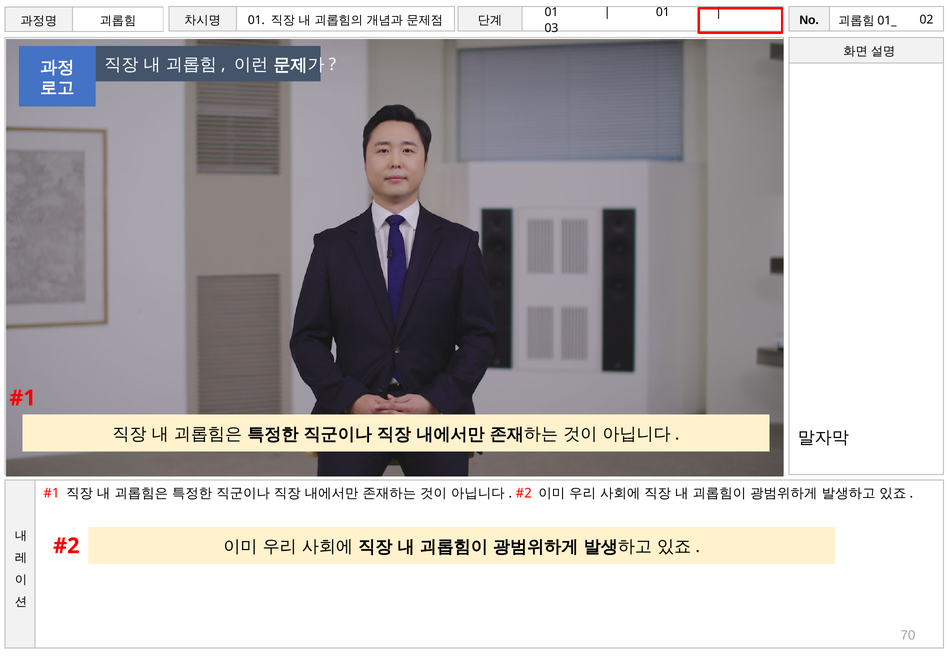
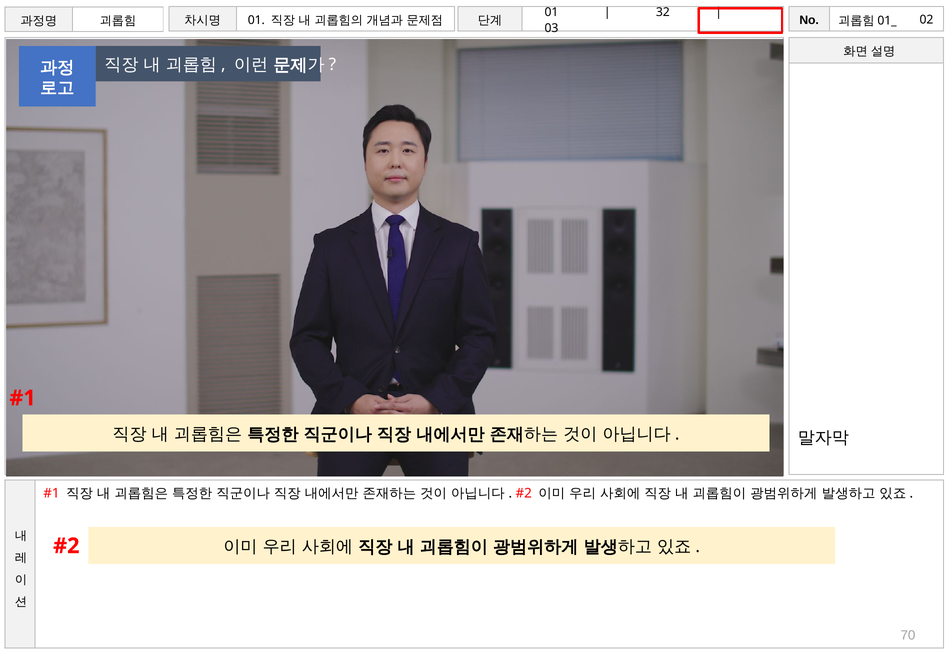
01: 01 -> 32 (663, 12)
